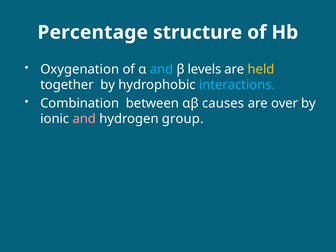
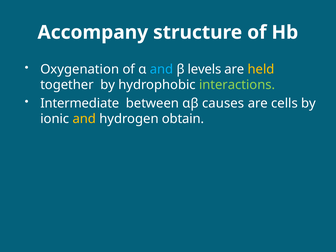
Percentage: Percentage -> Accompany (93, 32)
interactions colour: light blue -> light green (237, 85)
Combination: Combination -> Intermediate (80, 103)
over: over -> cells (284, 103)
and colour: pink -> yellow (84, 119)
group: group -> obtain (183, 119)
